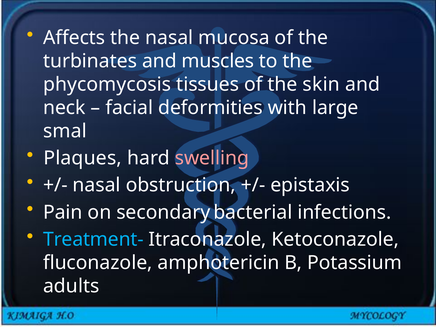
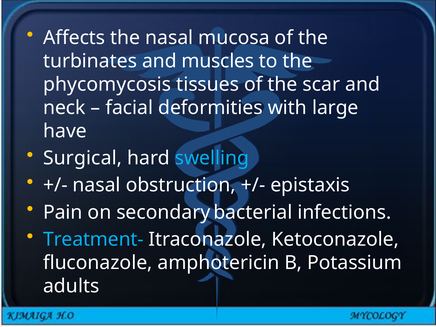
skin: skin -> scar (321, 84)
smal: smal -> have (65, 131)
Plaques: Plaques -> Surgical (83, 158)
swelling colour: pink -> light blue (212, 158)
